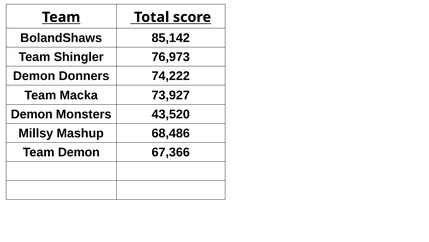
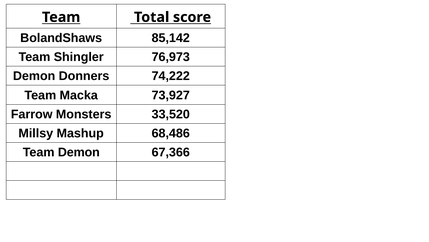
Demon: Demon -> Farrow (32, 114)
43,520: 43,520 -> 33,520 (171, 114)
